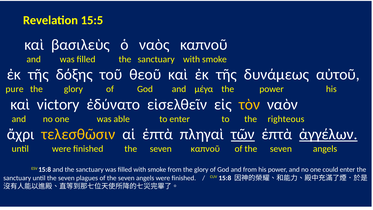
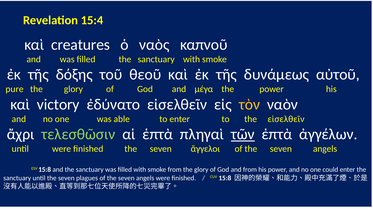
15:5: 15:5 -> 15:4 (92, 20)
βασιλεὺς: βασιλεὺς -> creatures (81, 45)
the righteous: righteous -> εἰσελθεῖν (286, 119)
τελεσθῶσιν colour: yellow -> light green (78, 135)
ἀγγέλων underline: present -> none (328, 135)
seven καπνοῦ: καπνοῦ -> ἄγγελοι (205, 149)
